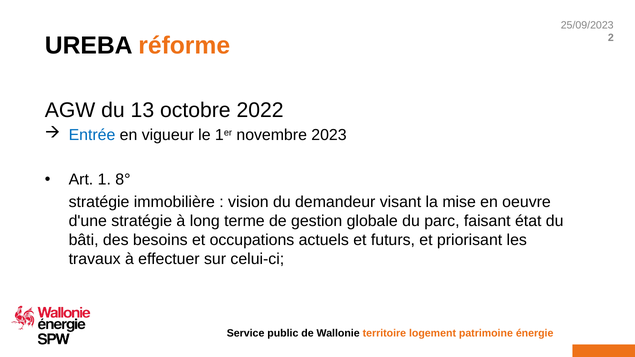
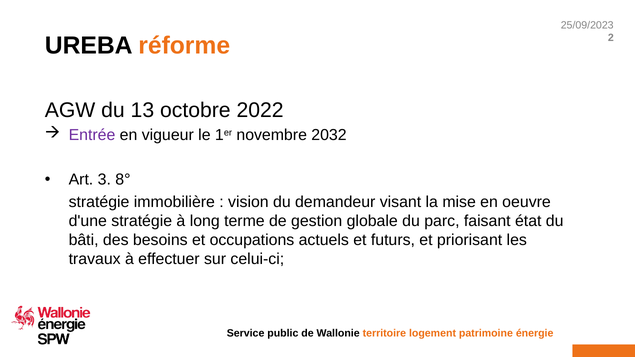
Entrée colour: blue -> purple (92, 135)
2023: 2023 -> 2032 (329, 135)
1: 1 -> 3 (104, 180)
